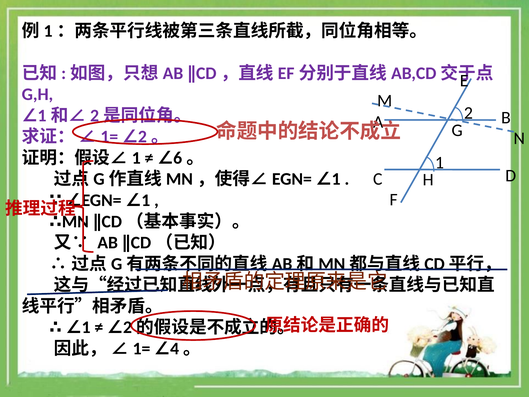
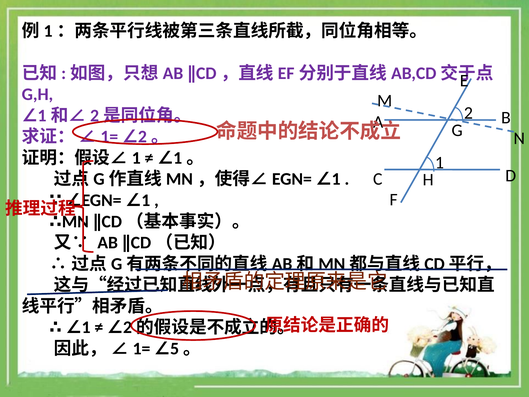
6: 6 -> 1 (178, 158)
4: 4 -> 5 (175, 348)
